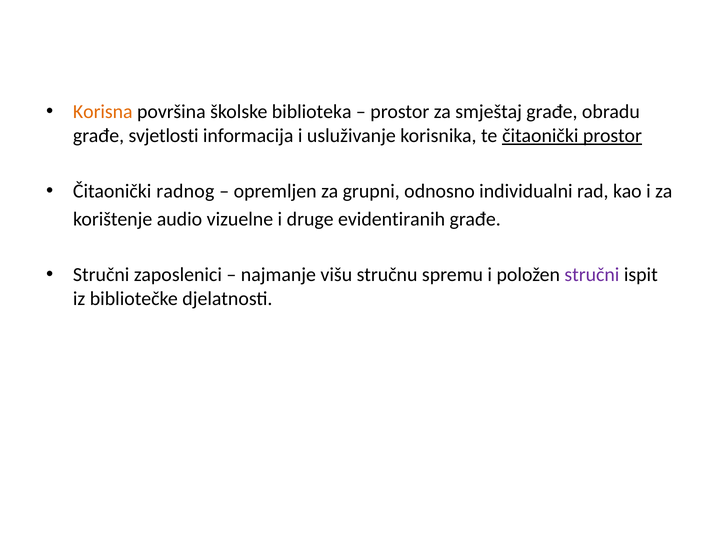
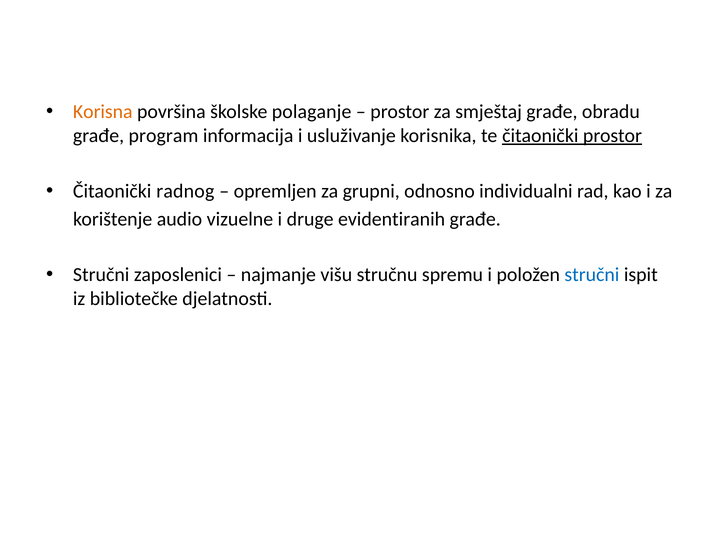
biblioteka: biblioteka -> polaganje (312, 112)
svjetlosti: svjetlosti -> program (163, 136)
stručni colour: purple -> blue (592, 275)
